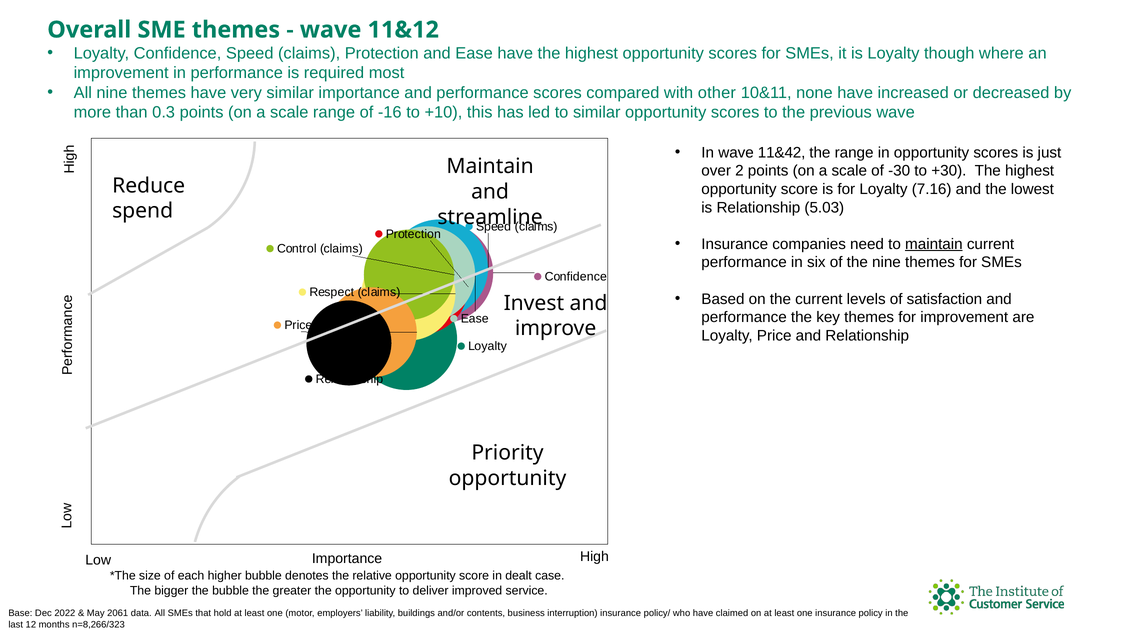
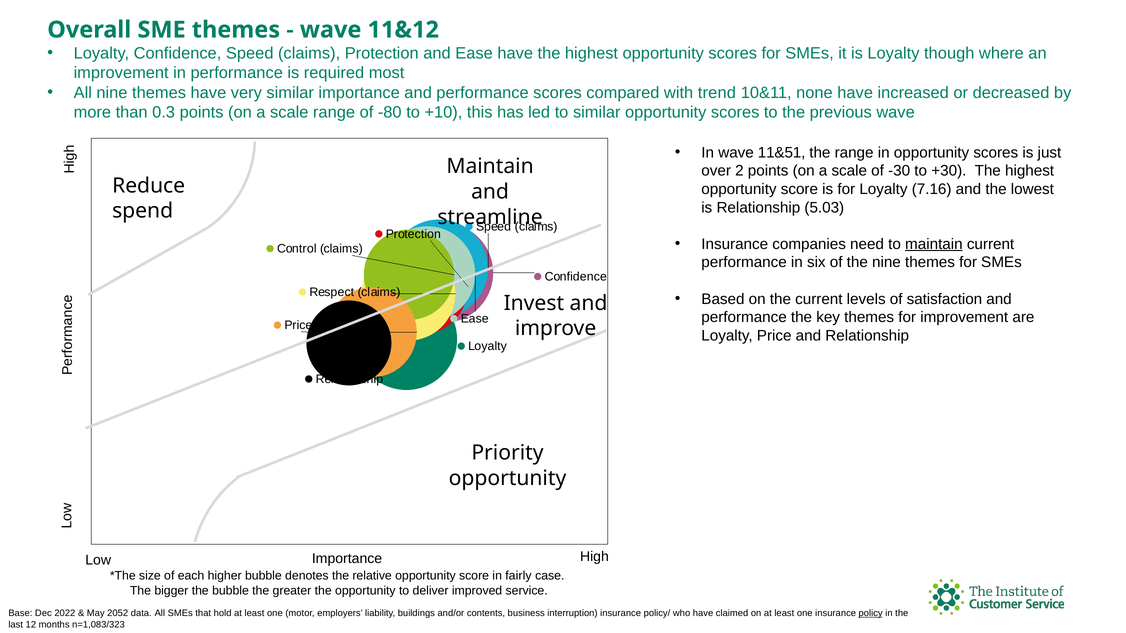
other: other -> trend (717, 93)
-16: -16 -> -80 (390, 112)
11&42: 11&42 -> 11&51 (782, 153)
dealt: dealt -> fairly (518, 576)
2061: 2061 -> 2052 (118, 614)
policy underline: none -> present (871, 614)
n=8,266/323: n=8,266/323 -> n=1,083/323 (98, 625)
